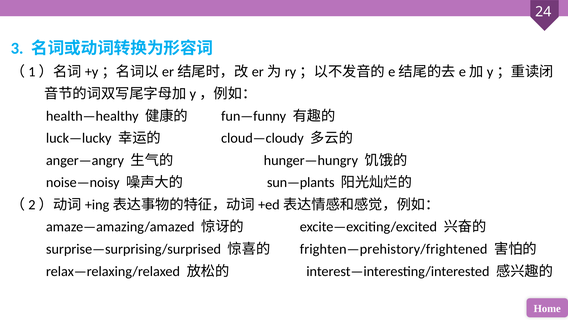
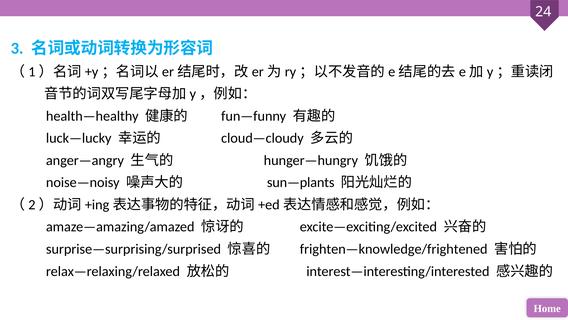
frighten—prehistory/frightened: frighten—prehistory/frightened -> frighten—knowledge/frightened (394, 249)
